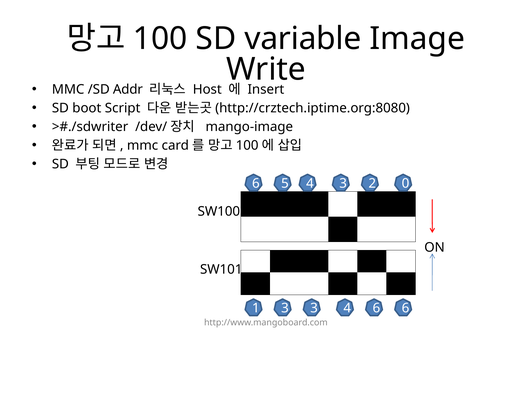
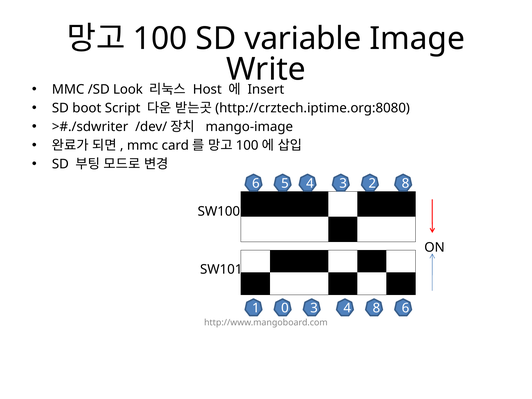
Addr: Addr -> Look (128, 90)
2 0: 0 -> 8 (405, 184)
1 3: 3 -> 0 (285, 308)
4 6: 6 -> 8 (376, 308)
